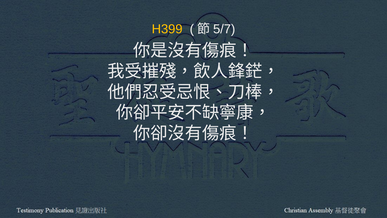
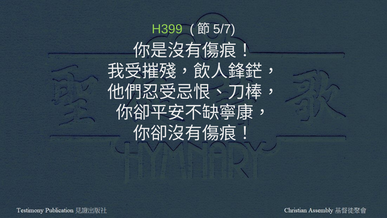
H399 colour: yellow -> light green (167, 29)
